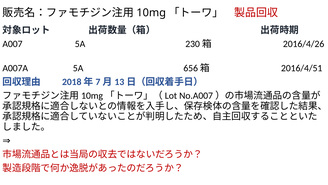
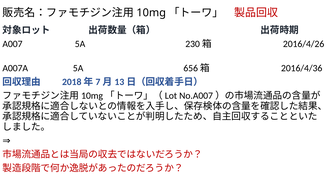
2016/4/51: 2016/4/51 -> 2016/4/36 (302, 68)
